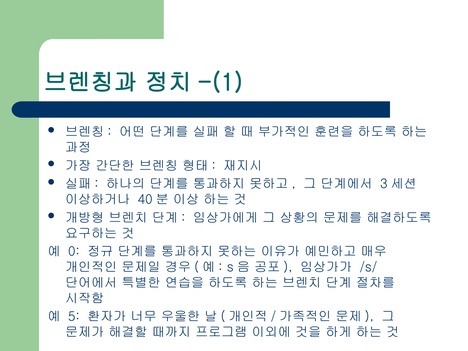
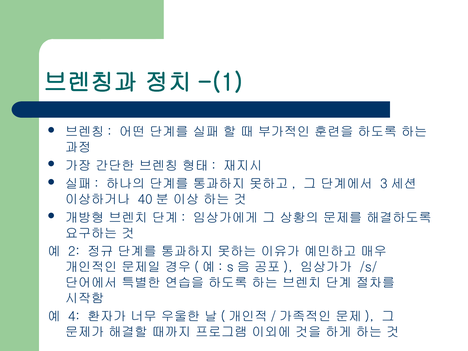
0: 0 -> 2 (74, 252)
5: 5 -> 4 (74, 317)
